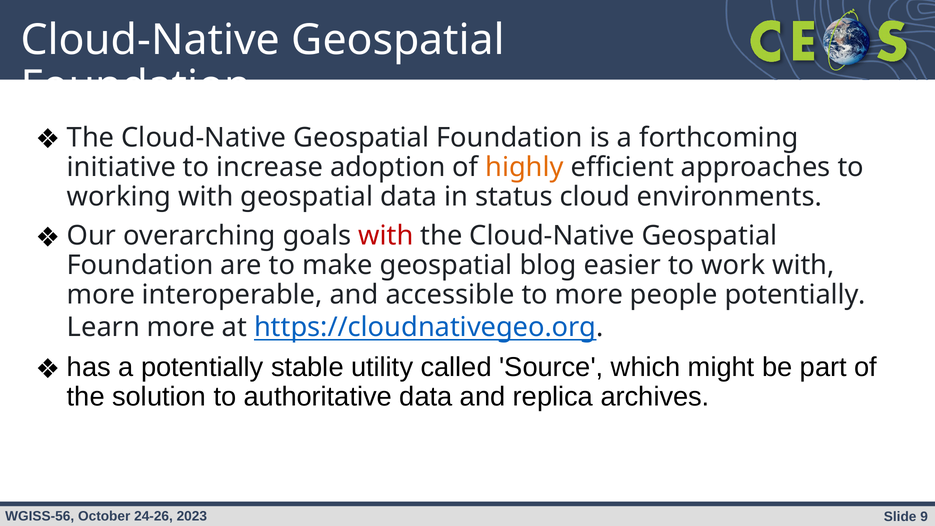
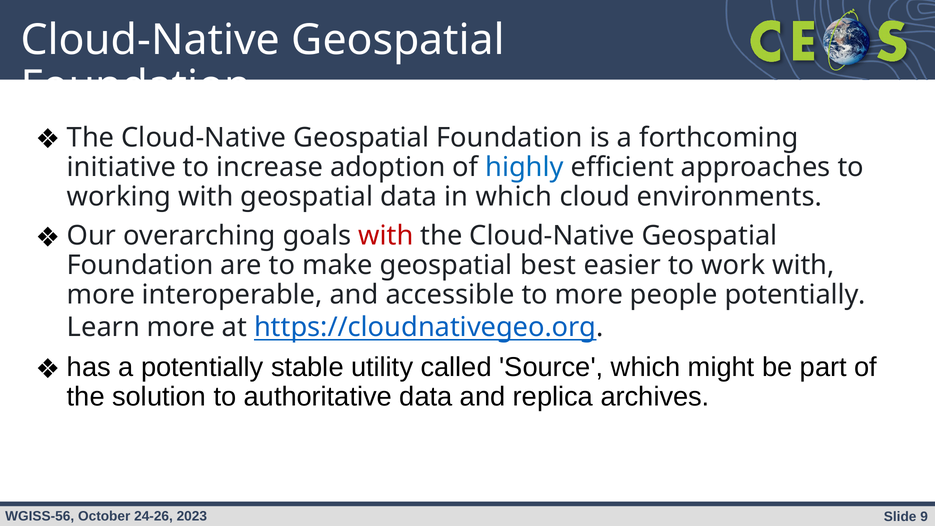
highly colour: orange -> blue (525, 167)
in status: status -> which (514, 197)
blog: blog -> best (548, 265)
